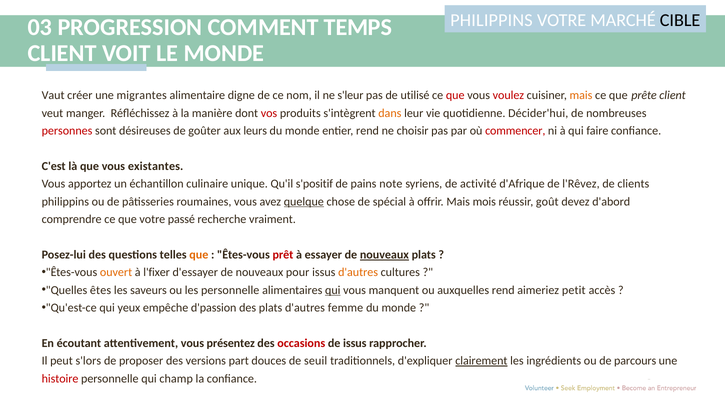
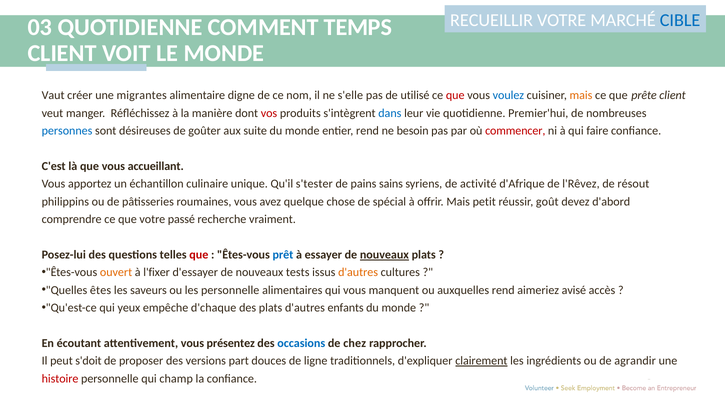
PHILIPPINS: PHILIPPINS -> RECUEILLIR (492, 20)
CIBLE colour: black -> blue (680, 20)
03 PROGRESSION: PROGRESSION -> QUOTIDIENNE (130, 27)
s'leur: s'leur -> s'elle (350, 95)
voulez colour: red -> blue (508, 95)
dans colour: orange -> blue (390, 113)
Décider'hui: Décider'hui -> Premier'hui (538, 113)
personnes colour: red -> blue (67, 131)
leurs: leurs -> suite (255, 131)
choisir: choisir -> besoin (413, 131)
existantes: existantes -> accueillant (156, 166)
s'positif: s'positif -> s'tester (314, 184)
note: note -> sains (391, 184)
clients: clients -> résout (633, 184)
quelque underline: present -> none (304, 202)
mois: mois -> petit (484, 202)
que colour: orange -> red (199, 255)
prêt colour: red -> blue (283, 255)
pour: pour -> tests (298, 272)
qui underline: present -> none (333, 290)
petit: petit -> avisé (574, 290)
d'passion: d'passion -> d'chaque (214, 308)
femme: femme -> enfants (346, 308)
occasions colour: red -> blue (301, 343)
de issus: issus -> chez (355, 343)
s'lors: s'lors -> s'doit (88, 361)
seuil: seuil -> ligne (316, 361)
parcours: parcours -> agrandir (635, 361)
